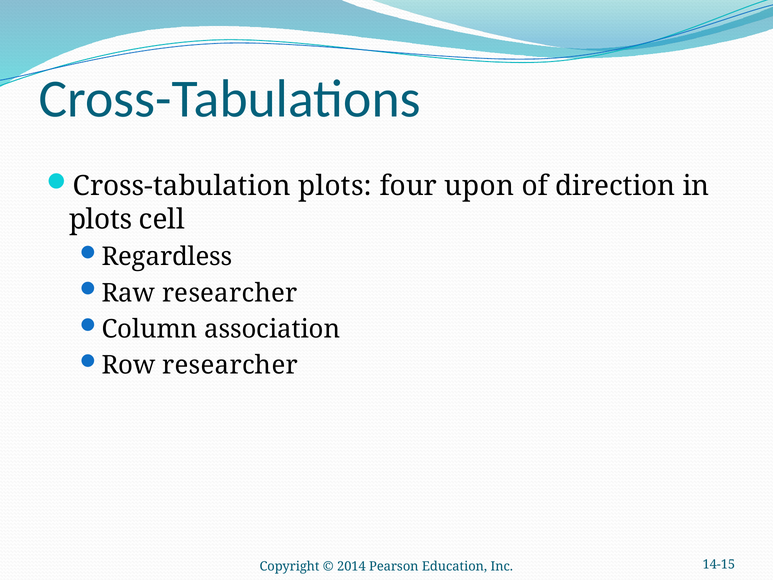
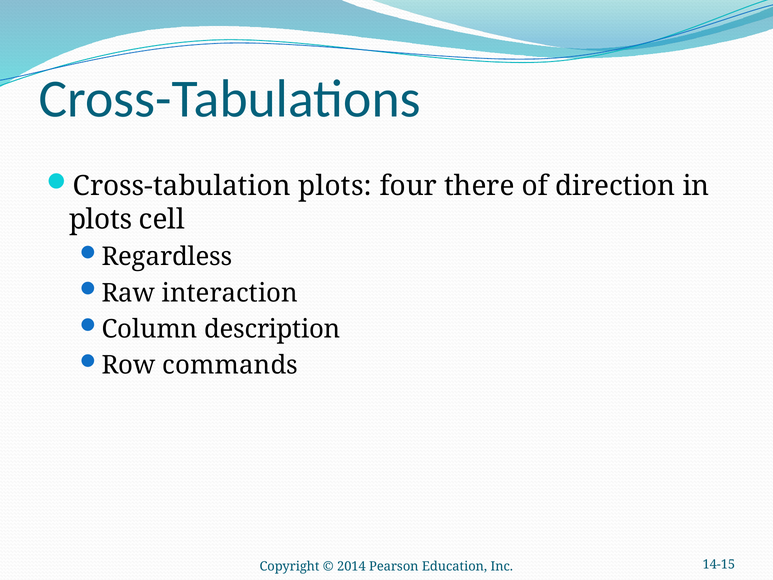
upon: upon -> there (479, 186)
Raw researcher: researcher -> interaction (230, 293)
association: association -> description (272, 329)
Row researcher: researcher -> commands (230, 365)
